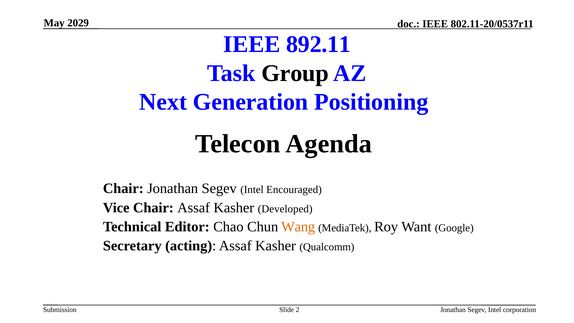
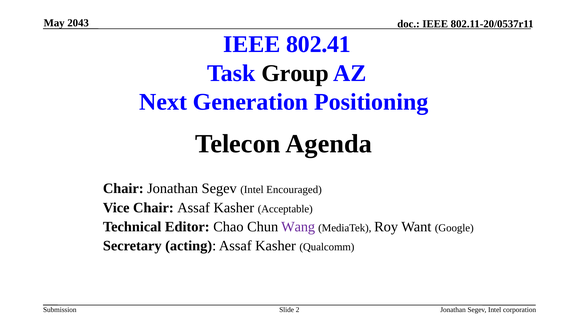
2029: 2029 -> 2043 (78, 23)
892.11: 892.11 -> 802.41 (319, 44)
Developed: Developed -> Acceptable (285, 209)
Wang colour: orange -> purple (298, 227)
